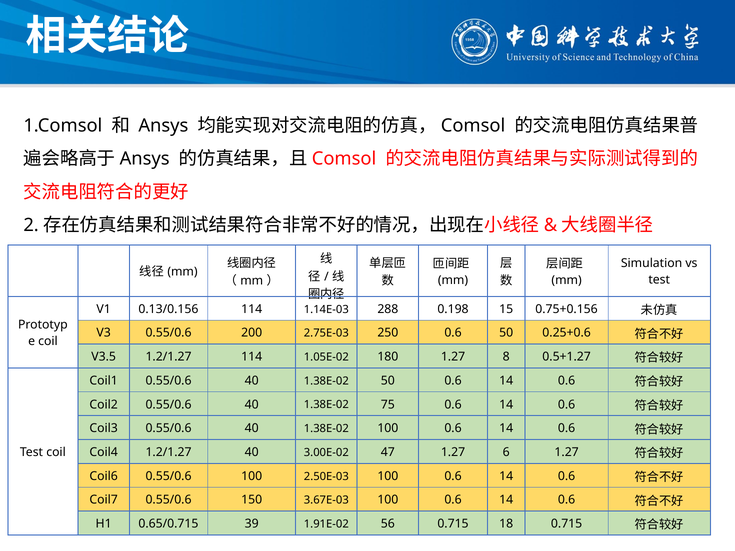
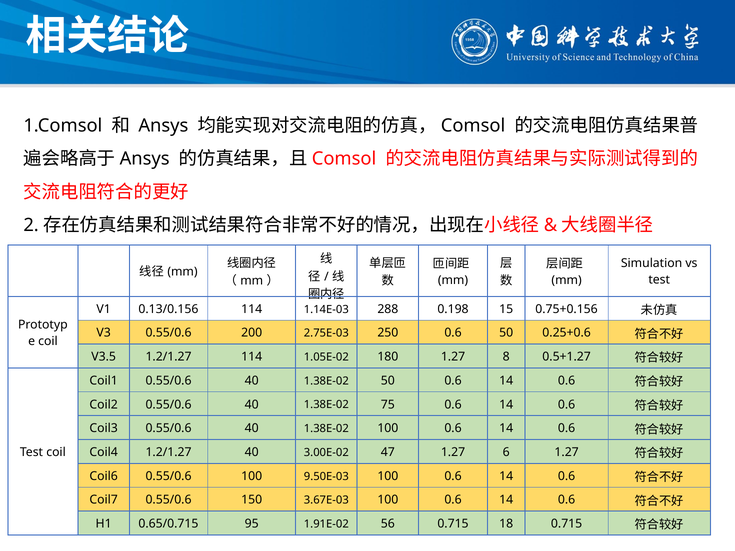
2.50E-03: 2.50E-03 -> 9.50E-03 (326, 477)
39: 39 -> 95 (252, 524)
